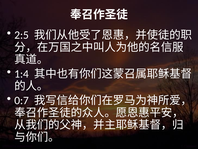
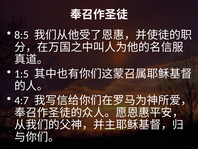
2:5: 2:5 -> 8:5 (22, 35)
1:4: 1:4 -> 1:5 (22, 74)
0:7: 0:7 -> 4:7 (22, 100)
